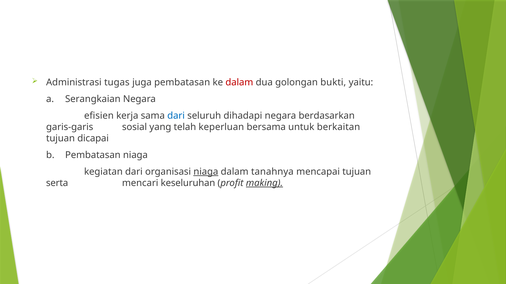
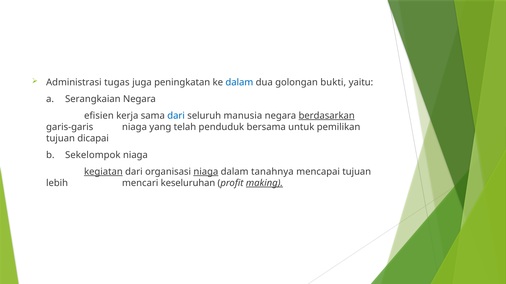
juga pembatasan: pembatasan -> peningkatan (182, 83)
dalam colour: red -> blue (239, 83)
dihadapi: dihadapi -> manusia (243, 116)
berdasarkan underline: none -> present (327, 116)
garis-garis sosial: sosial -> niaga (134, 127)
keperluan: keperluan -> penduduk (221, 127)
berkaitan: berkaitan -> pemilikan (339, 127)
b Pembatasan: Pembatasan -> Sekelompok (93, 155)
kegiatan underline: none -> present (103, 172)
serta: serta -> lebih (57, 183)
